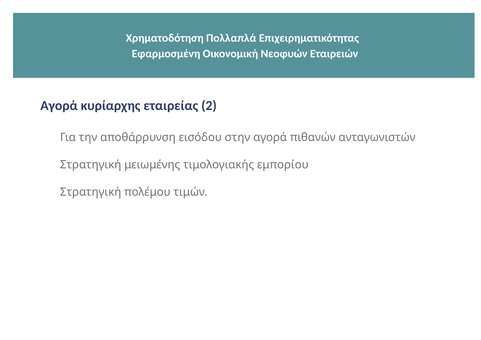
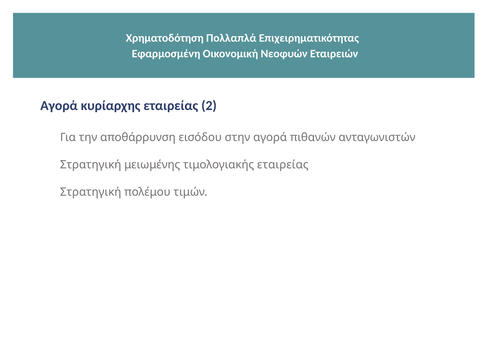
τιμολογιακής εμπορίου: εμπορίου -> εταιρείας (283, 165)
